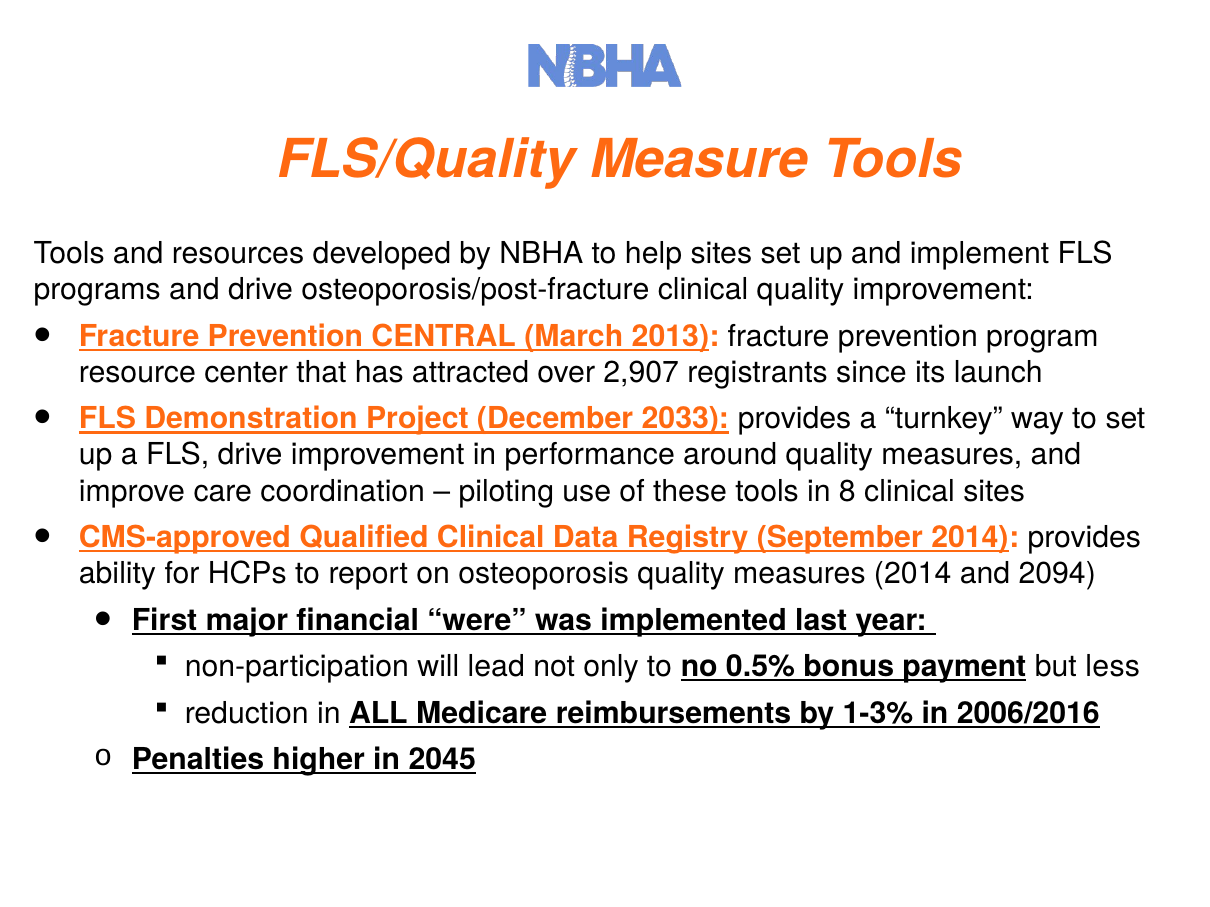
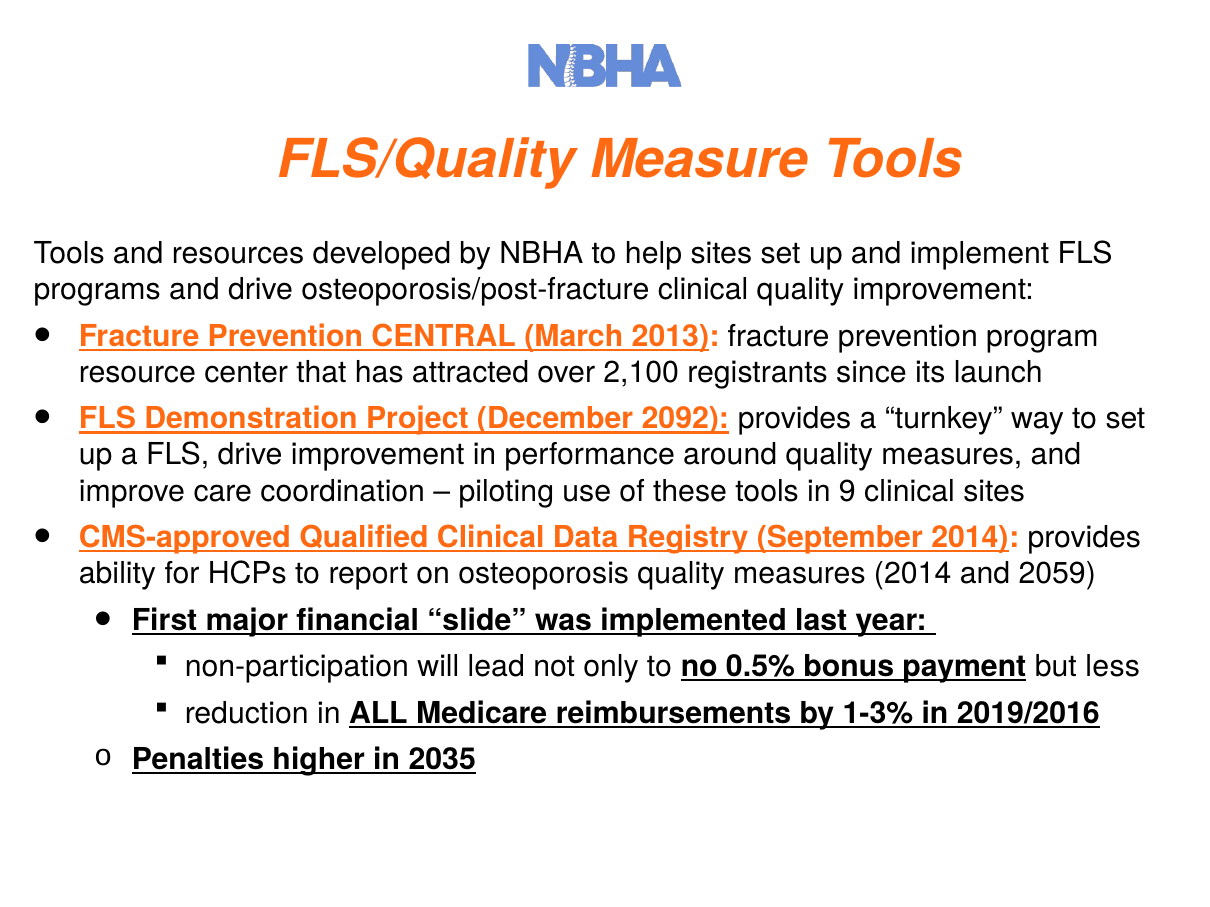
2,907: 2,907 -> 2,100 (641, 373)
2033: 2033 -> 2092 (685, 419)
8: 8 -> 9 (847, 492)
2094: 2094 -> 2059 (1057, 574)
were: were -> slide (477, 621)
2006/2016: 2006/2016 -> 2019/2016 (1028, 713)
2045: 2045 -> 2035 (442, 760)
